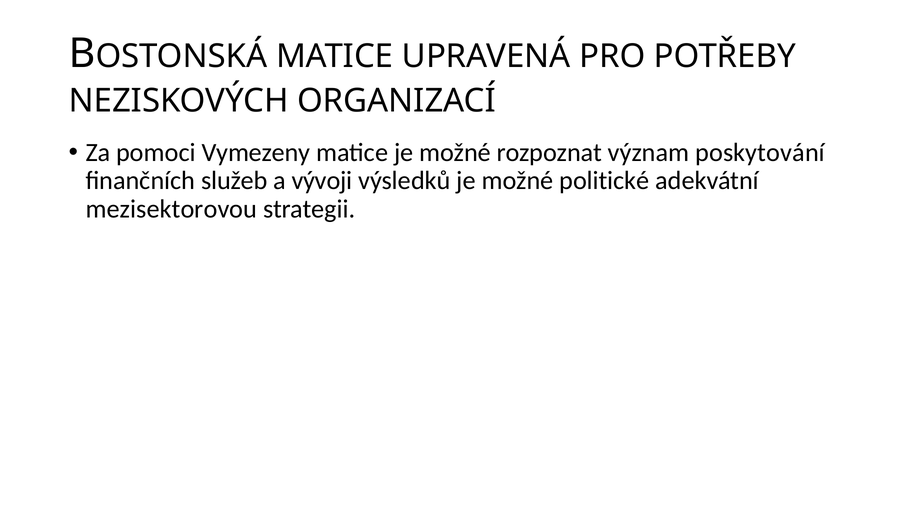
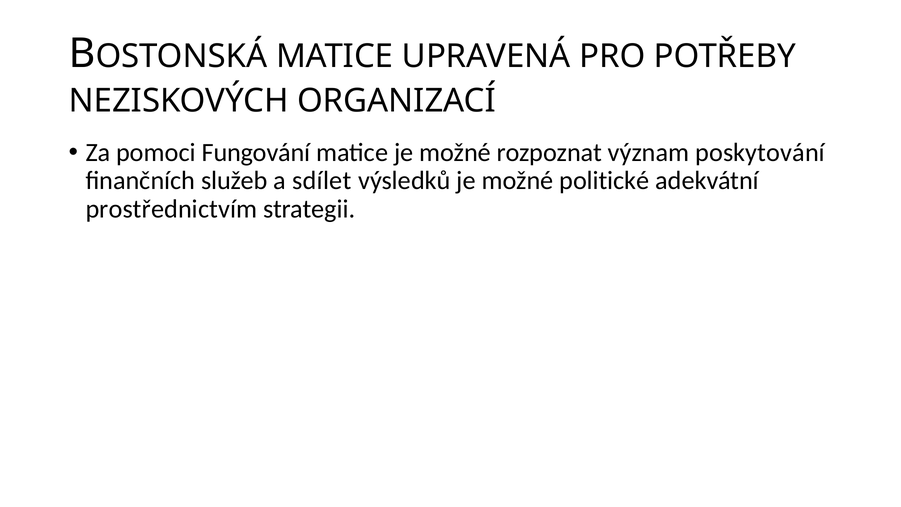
Vymezeny: Vymezeny -> Fungování (256, 152)
vývoji: vývoji -> sdílet (322, 181)
mezisektorovou: mezisektorovou -> prostřednictvím (171, 209)
